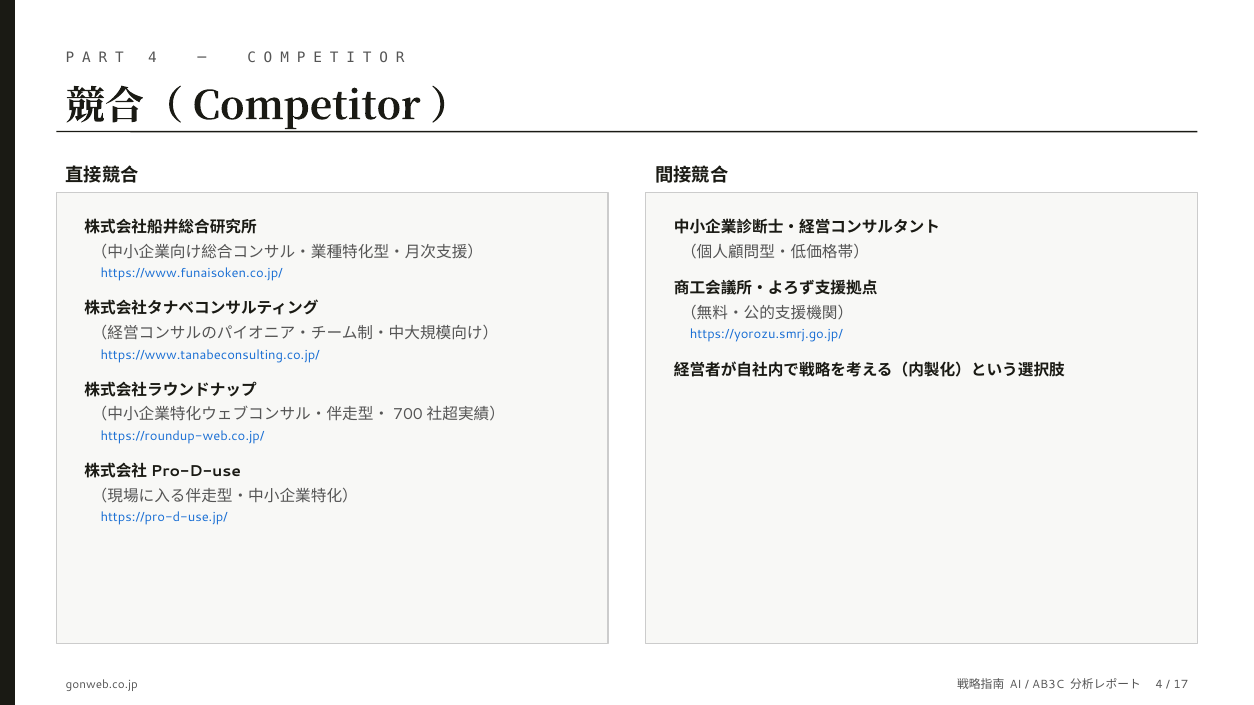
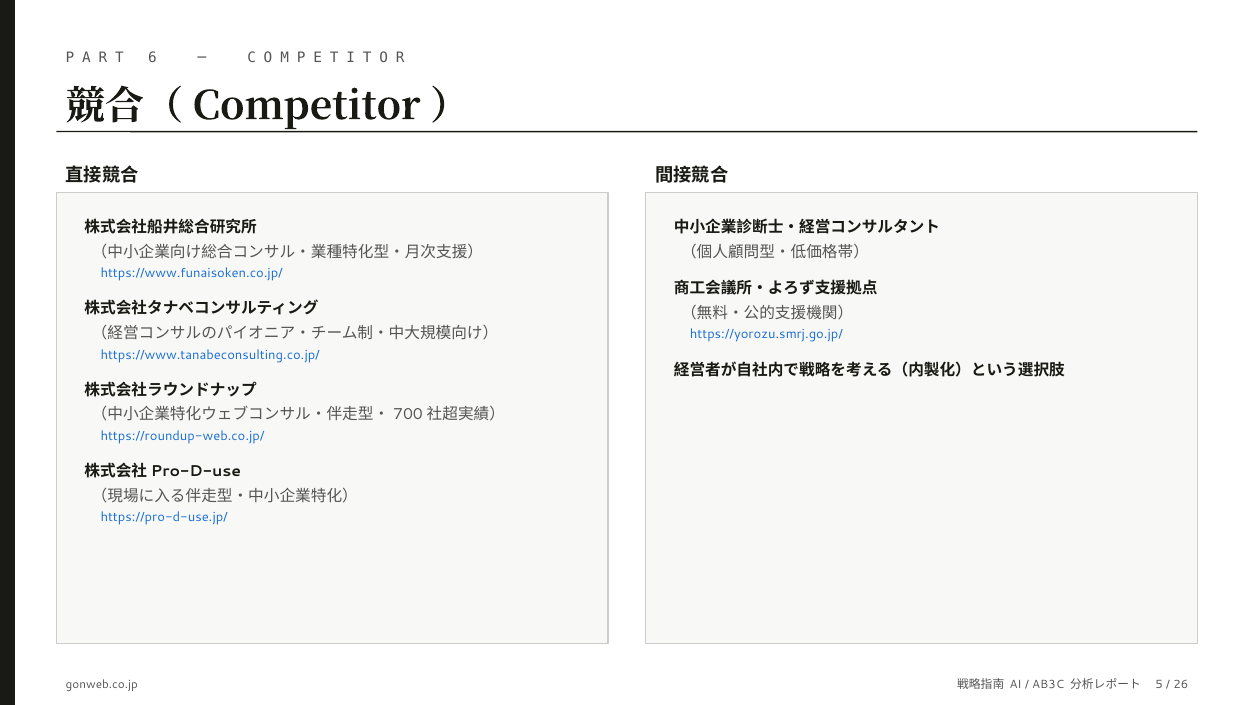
4: 4 -> 6 (152, 57)
4: 4 -> 5 (1159, 685)
17: 17 -> 26 (1181, 685)
